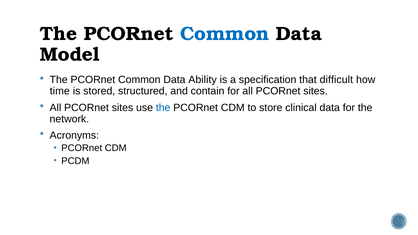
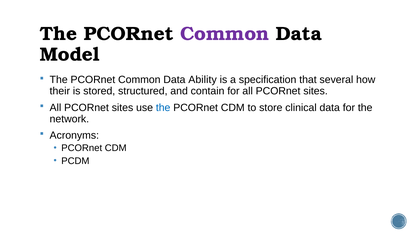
Common colour: blue -> purple (225, 34)
difficult: difficult -> several (336, 80)
time: time -> their (60, 91)
